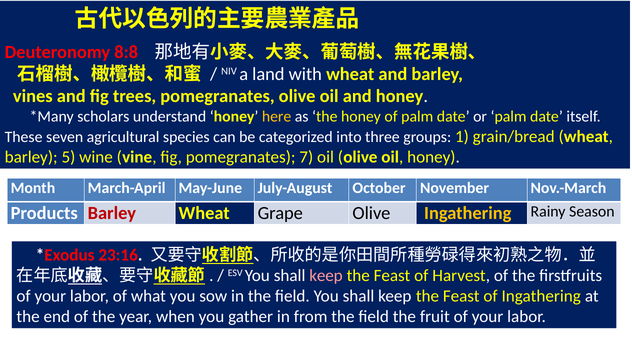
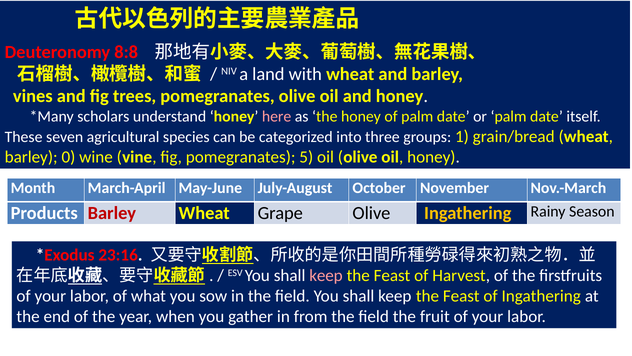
here colour: yellow -> pink (277, 117)
5: 5 -> 0 (68, 157)
7: 7 -> 5 (306, 157)
